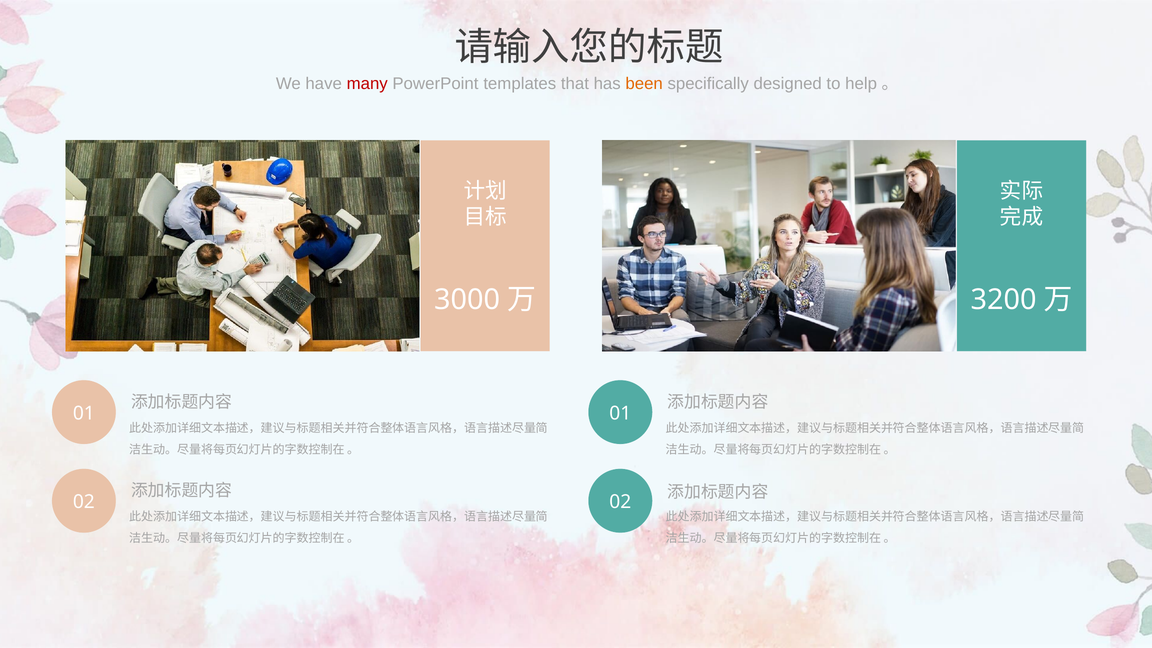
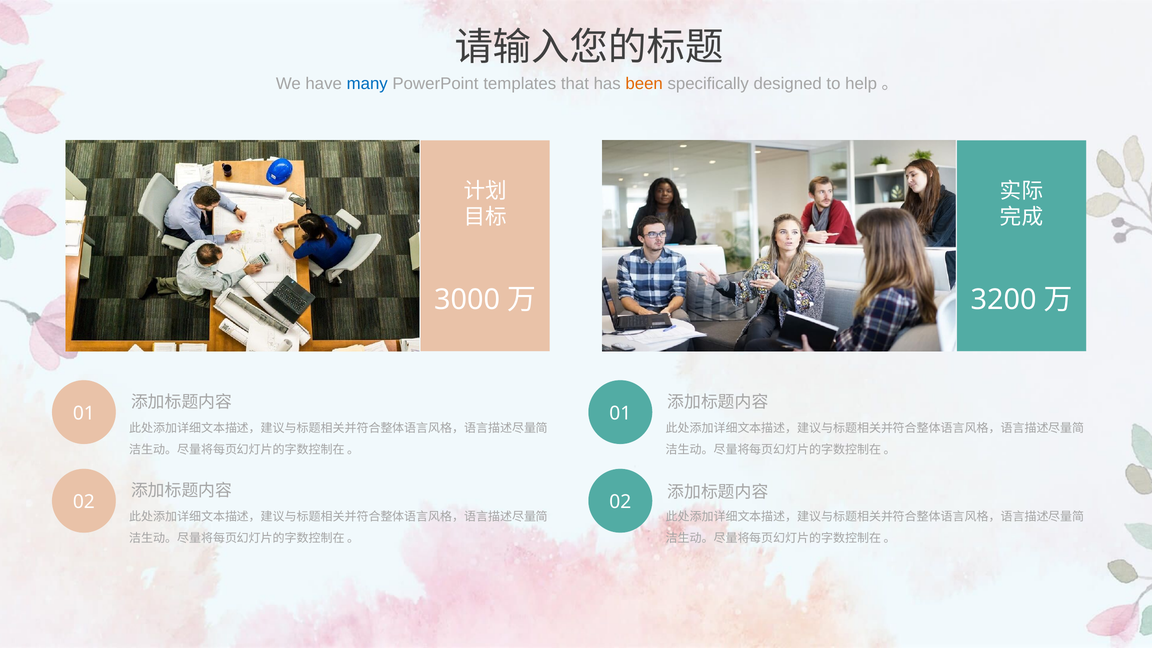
many colour: red -> blue (367, 84)
